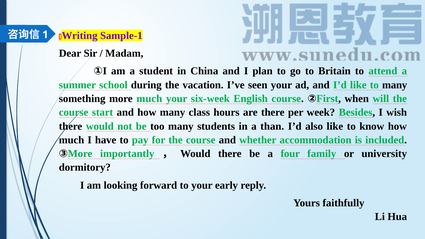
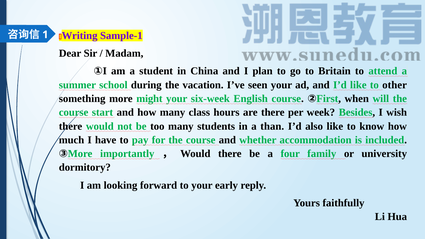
to many: many -> other (395, 85)
more much: much -> might (149, 99)
